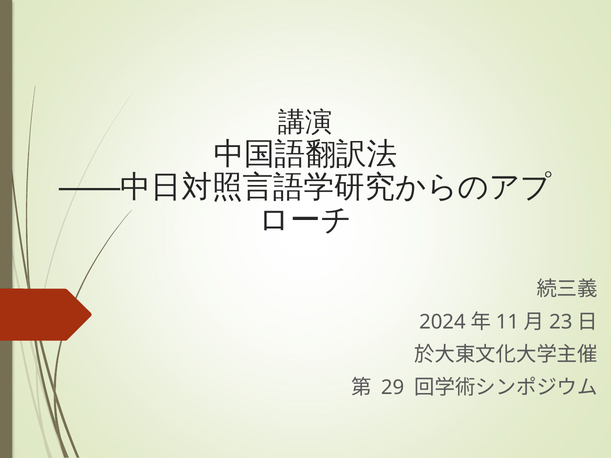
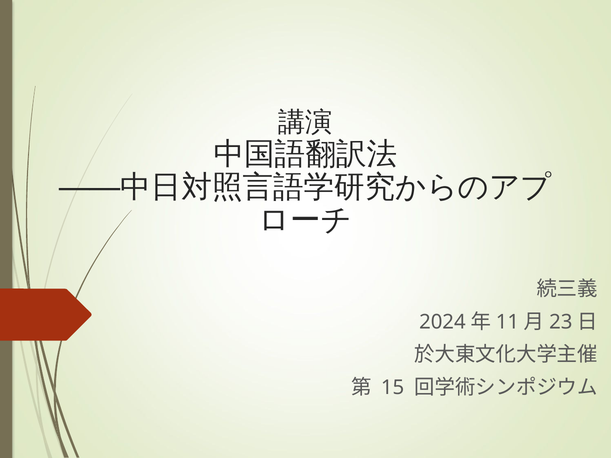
29: 29 -> 15 (393, 388)
